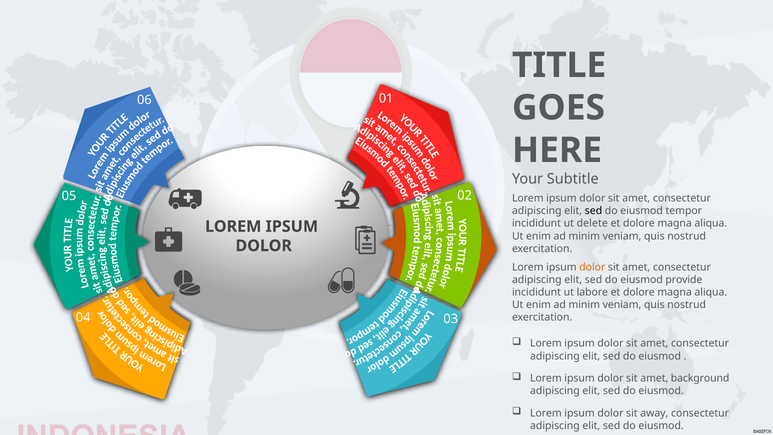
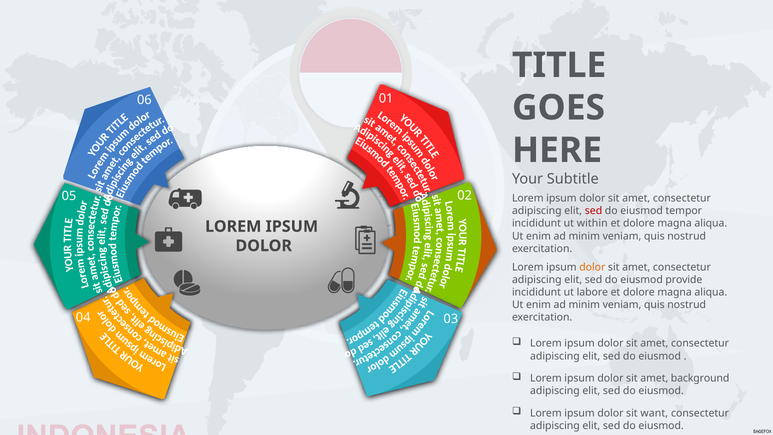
sed colour: black -> red (594, 211)
delete: delete -> within (592, 223)
away: away -> want (654, 413)
